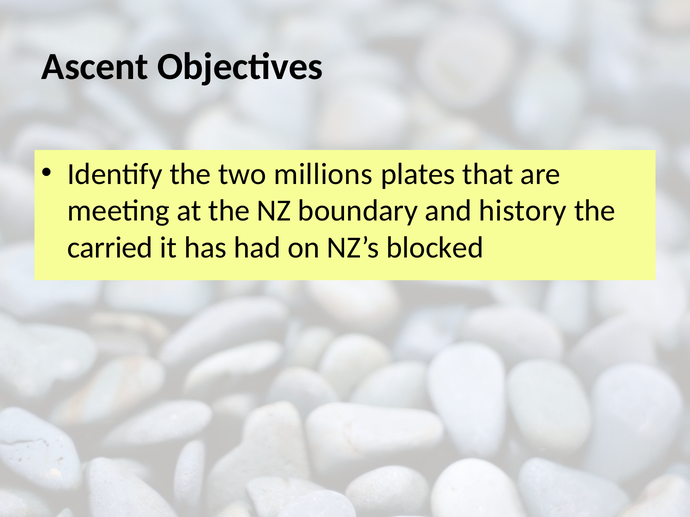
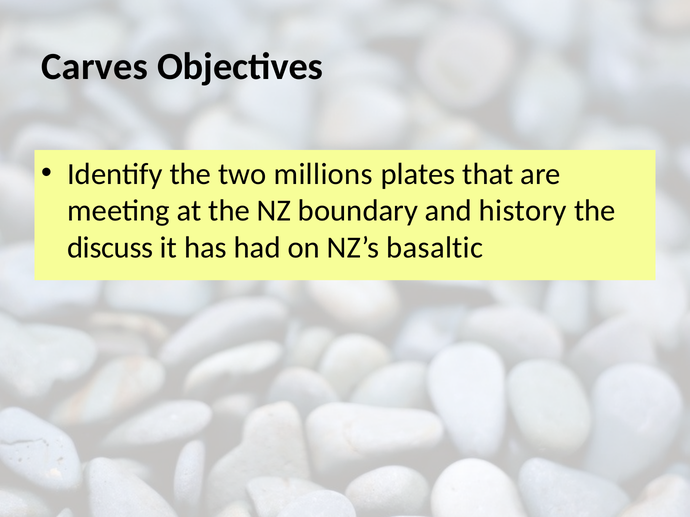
Ascent: Ascent -> Carves (95, 67)
carried: carried -> discuss (110, 248)
blocked: blocked -> basaltic (435, 248)
